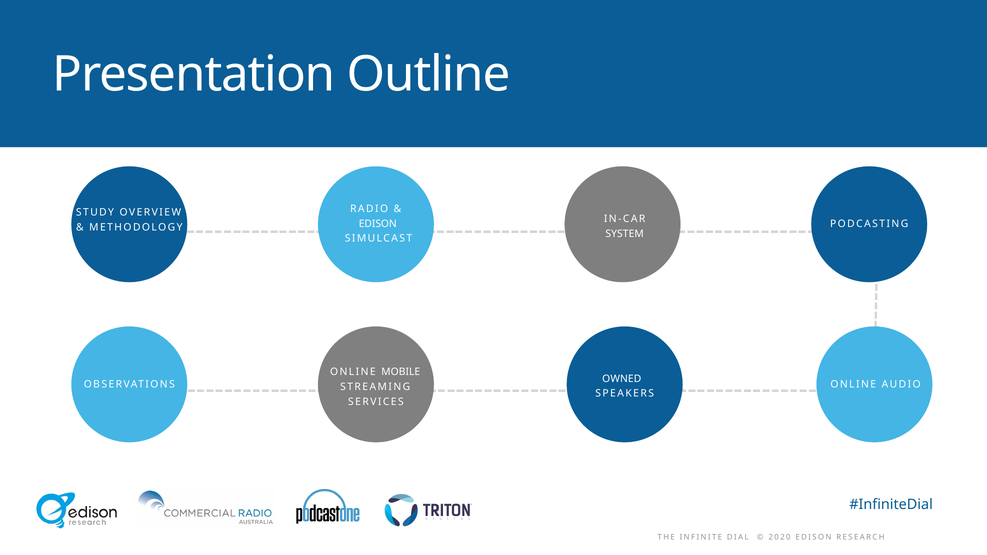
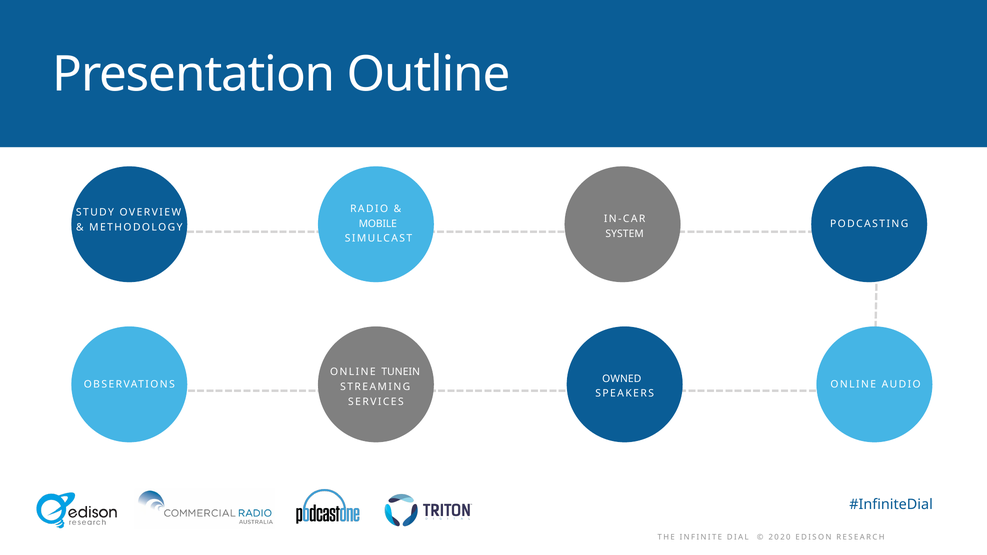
EDISON: EDISON -> MOBILE (378, 224)
MOBILE: MOBILE -> TUNEIN (401, 372)
